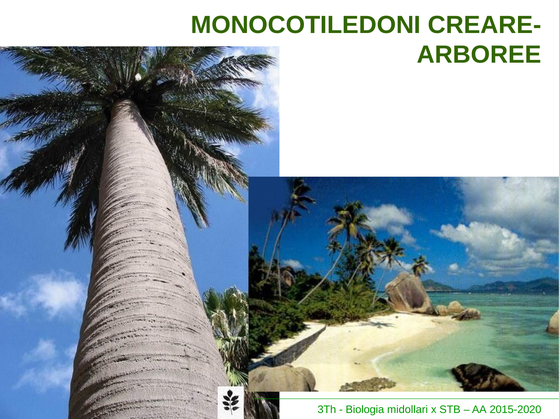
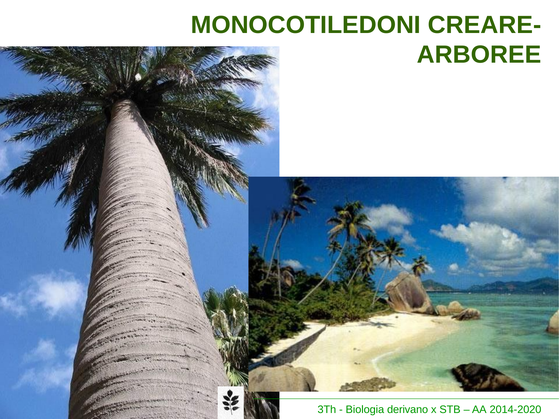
midollari: midollari -> derivano (408, 410)
2015-2020: 2015-2020 -> 2014-2020 (515, 410)
